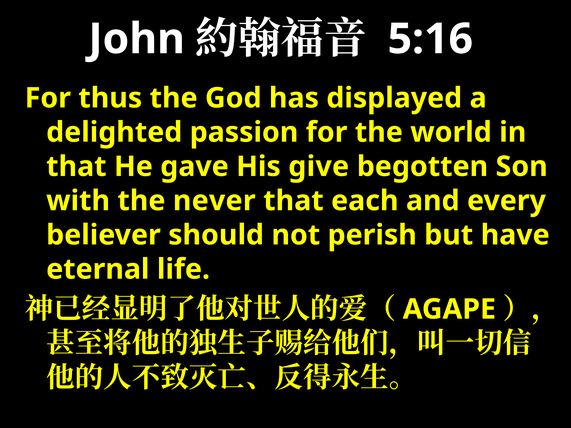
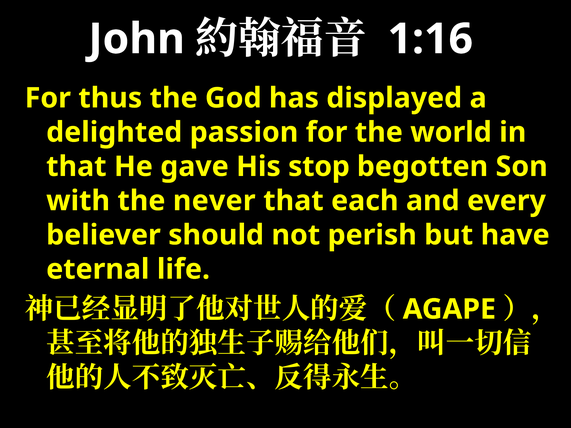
5:16: 5:16 -> 1:16 (430, 39)
give: give -> stop (319, 167)
